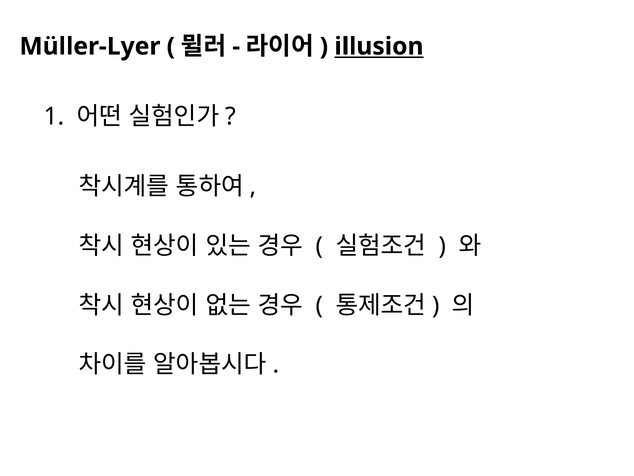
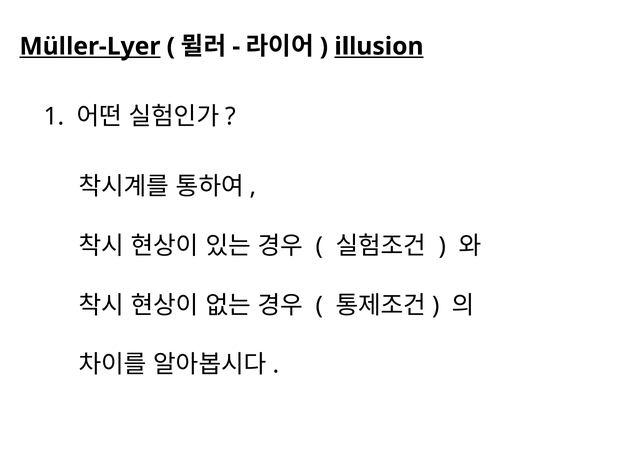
Müller-Lyer underline: none -> present (90, 46)
